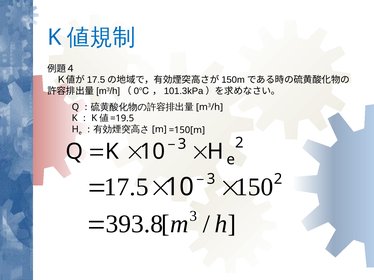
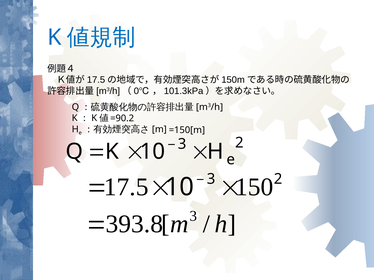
=19.5: =19.5 -> =90.2 (122, 119)
